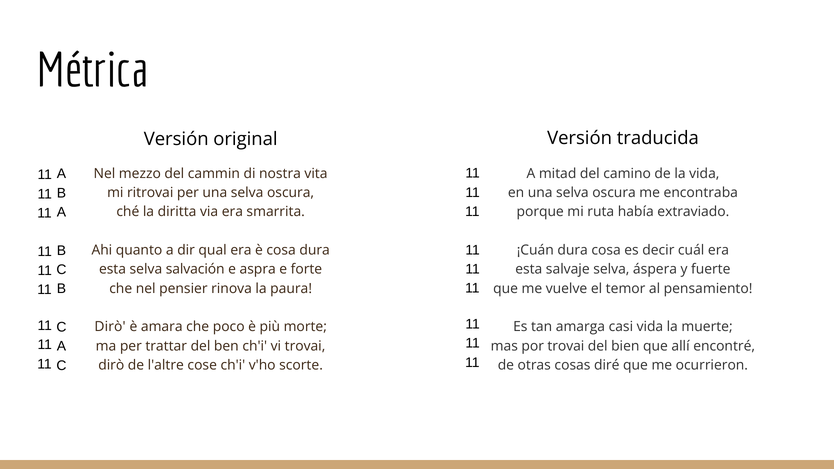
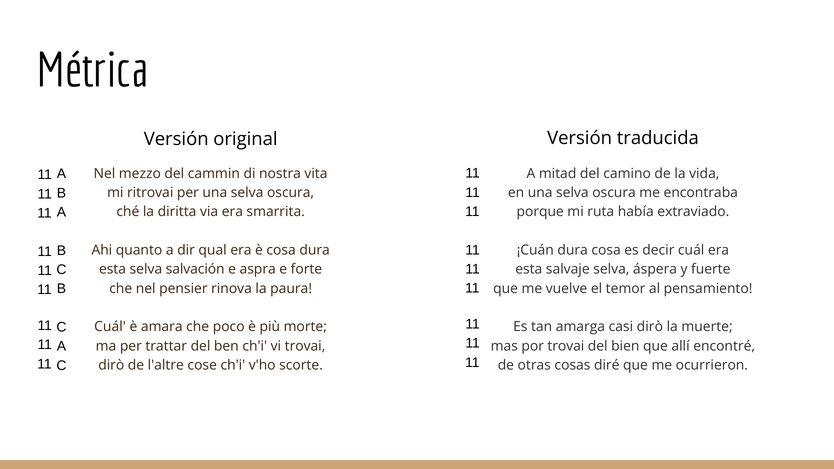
Dirò: Dirò -> Cuál (110, 327)
casi vida: vida -> dirò (650, 327)
